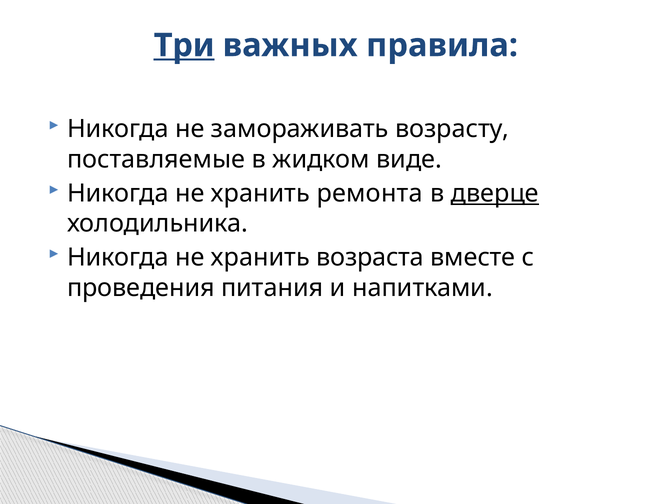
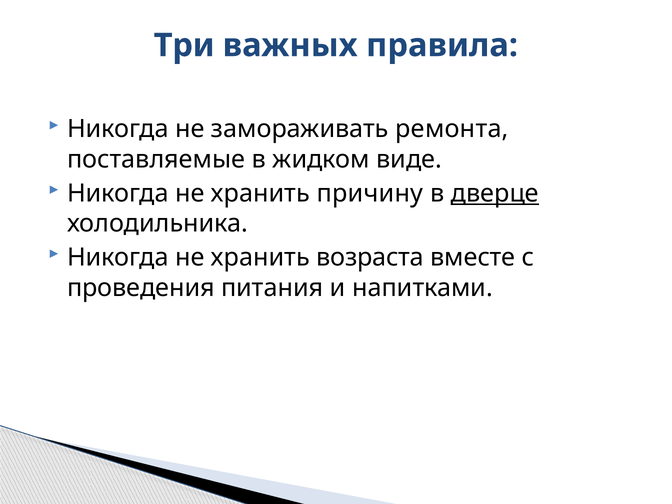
Три underline: present -> none (184, 45)
возрасту: возрасту -> ремонта (452, 129)
ремонта: ремонта -> причину (370, 193)
